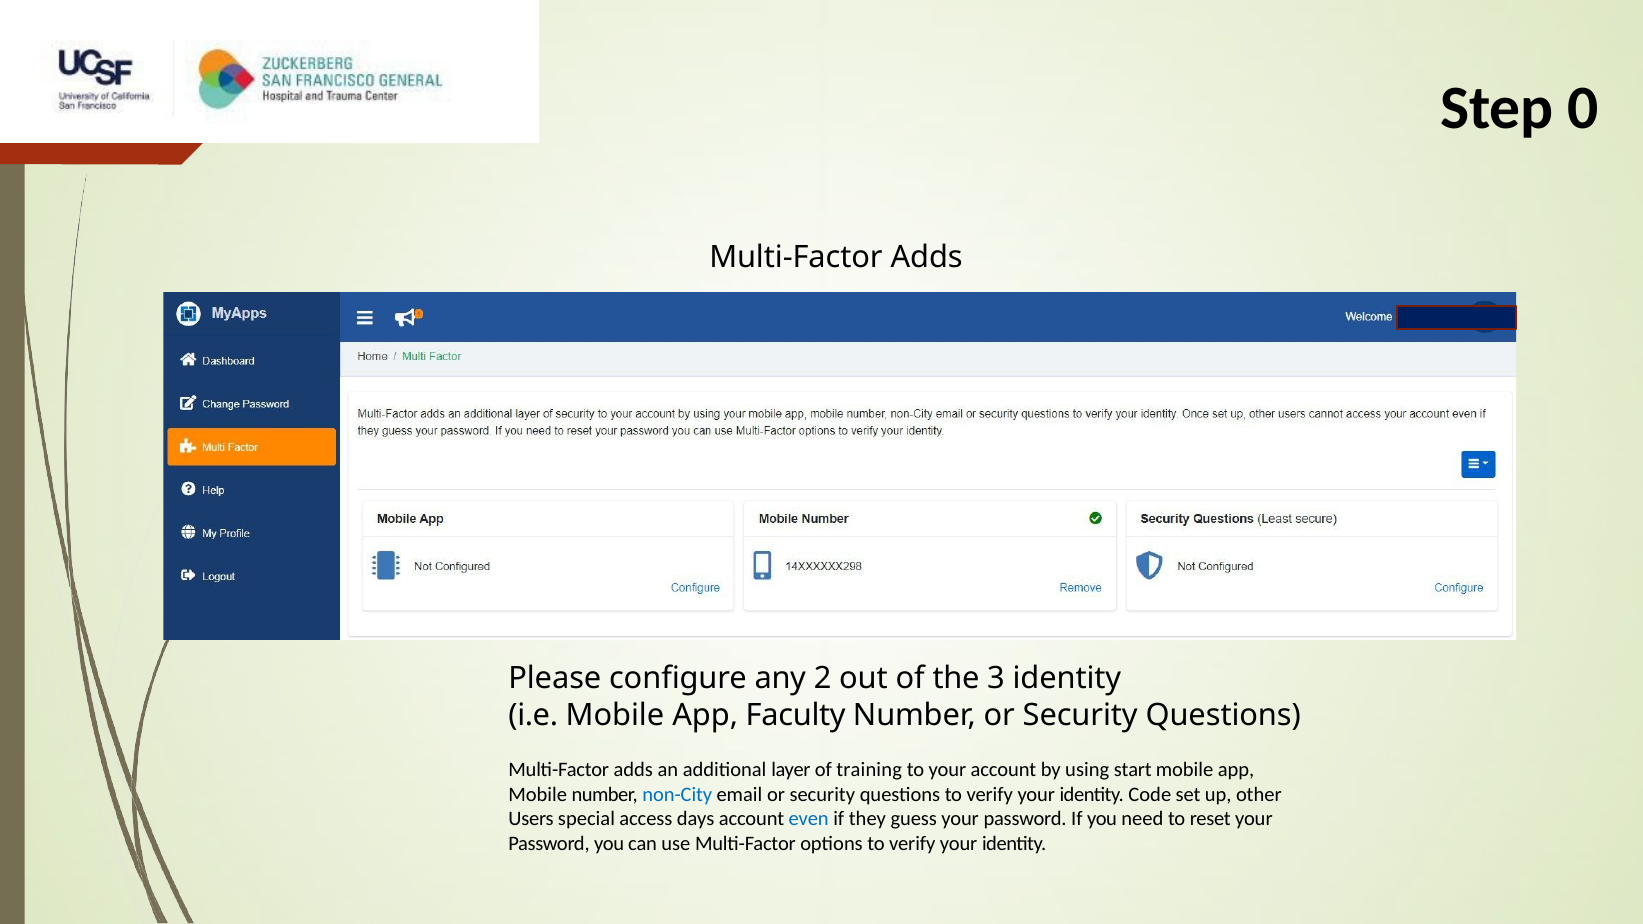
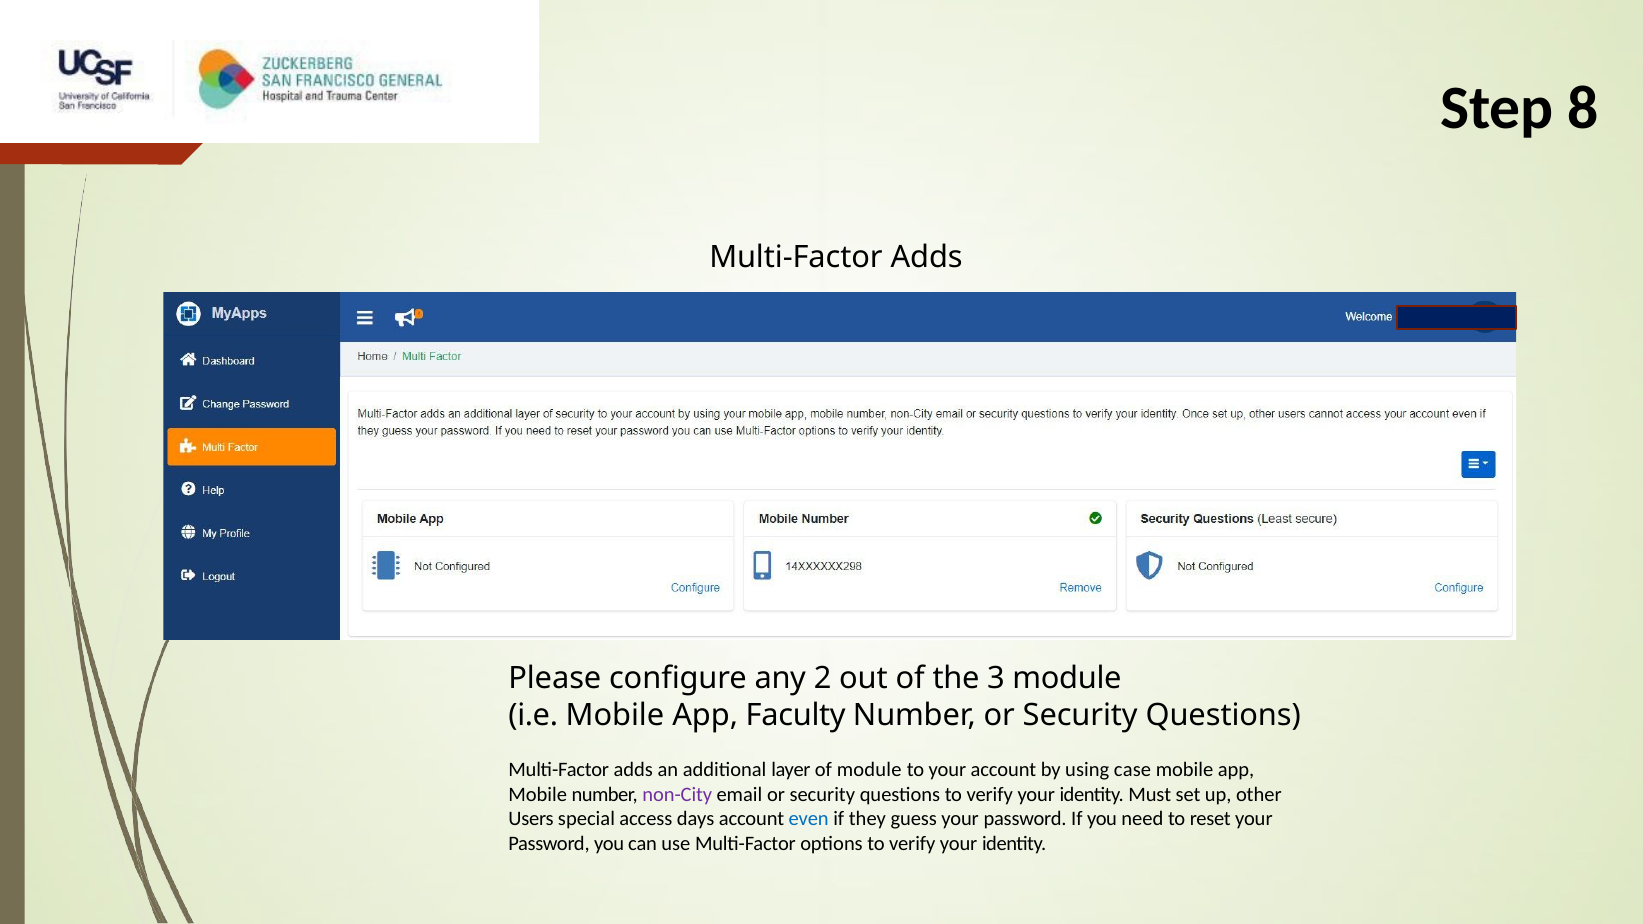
0: 0 -> 8 (1583, 108)
3 identity: identity -> module (1067, 678)
of training: training -> module (869, 770)
start: start -> case (1133, 770)
non-City colour: blue -> purple (677, 795)
Code: Code -> Must (1150, 795)
